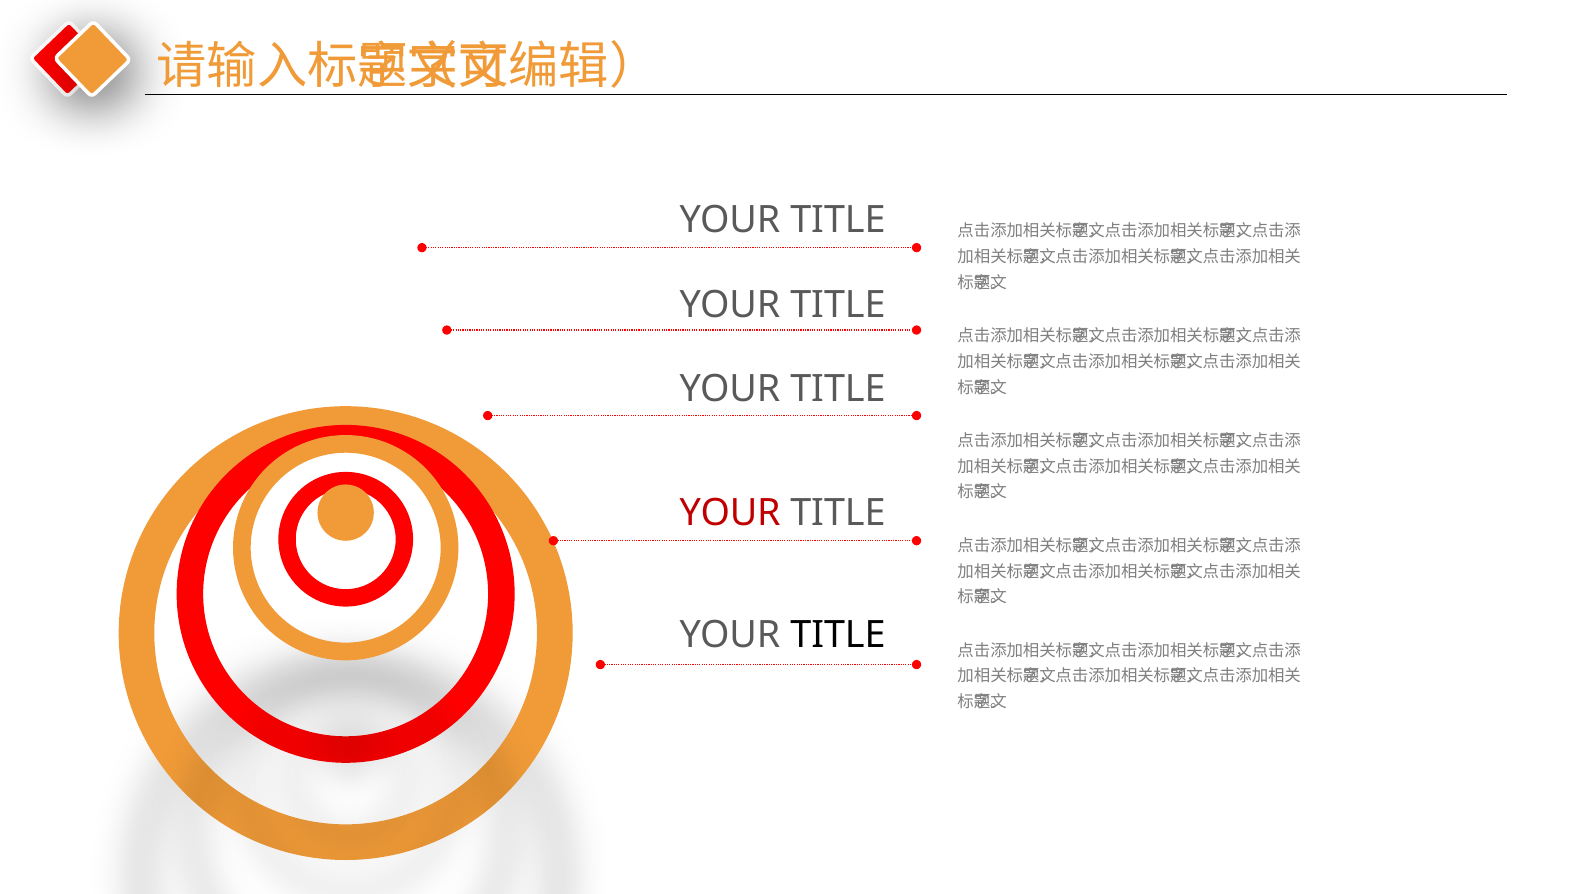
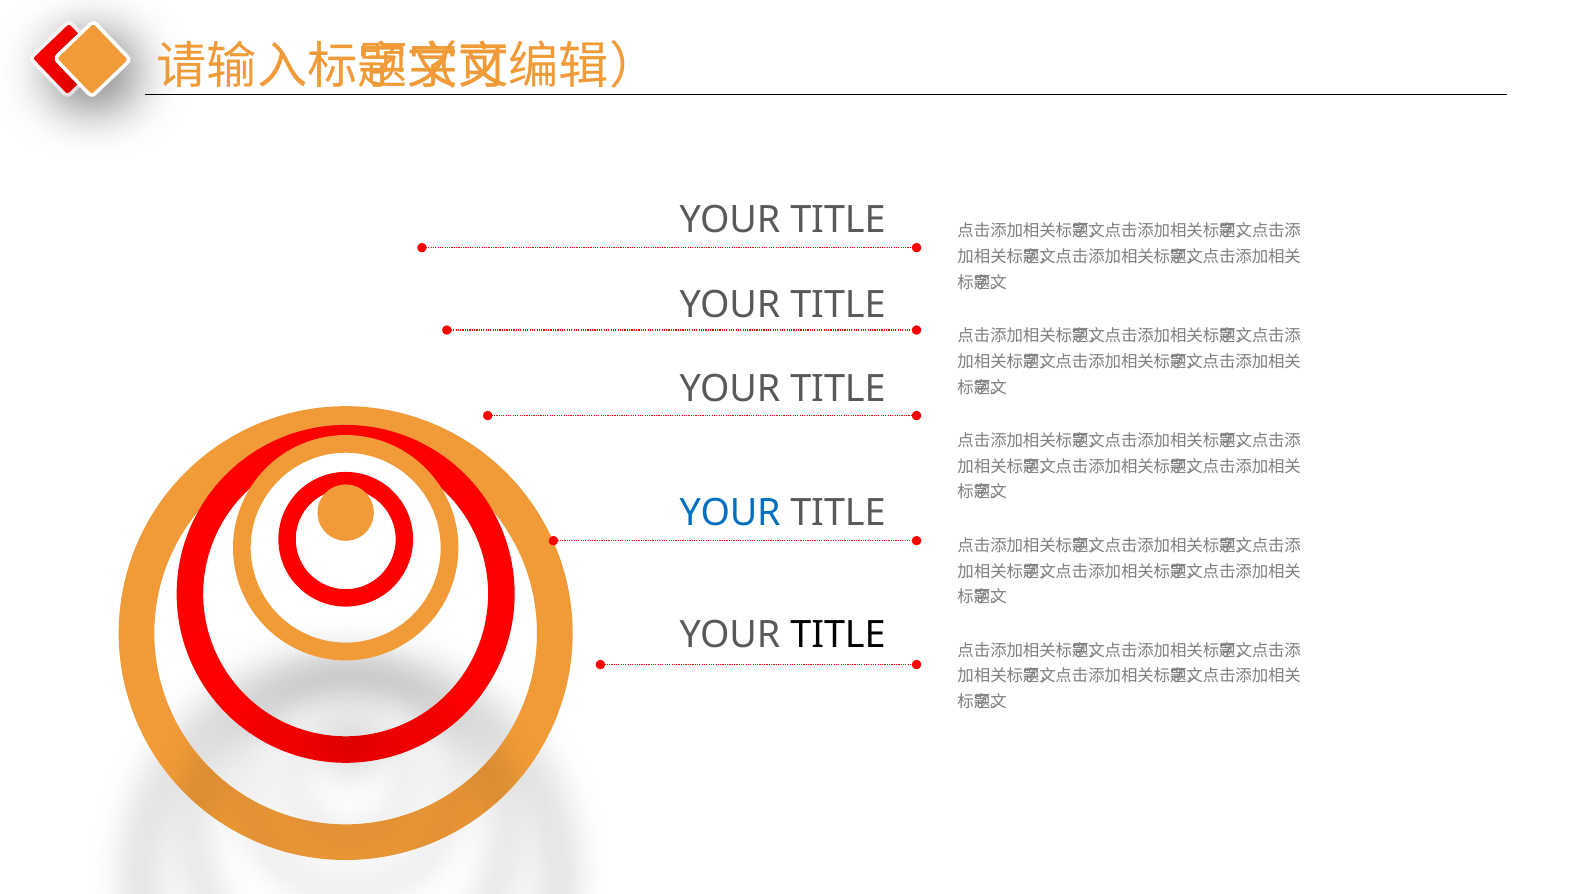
YOUR colour: red -> blue (730, 513)
